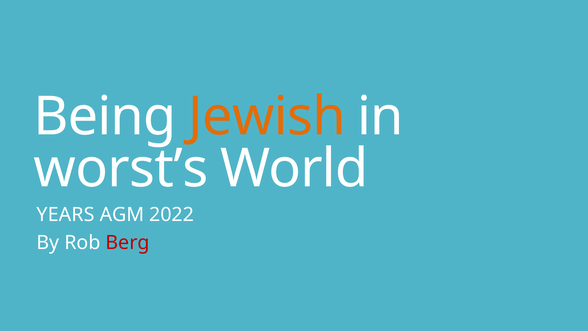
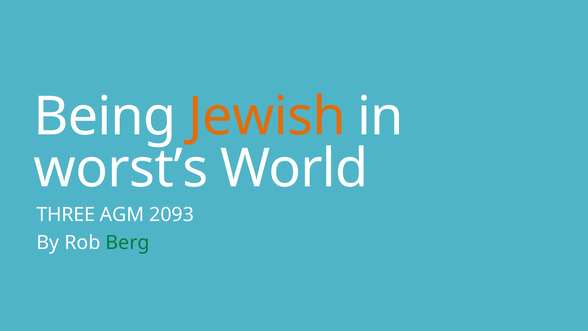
YEARS: YEARS -> THREE (66, 215)
2022: 2022 -> 2093 (172, 215)
Berg colour: red -> green (128, 243)
